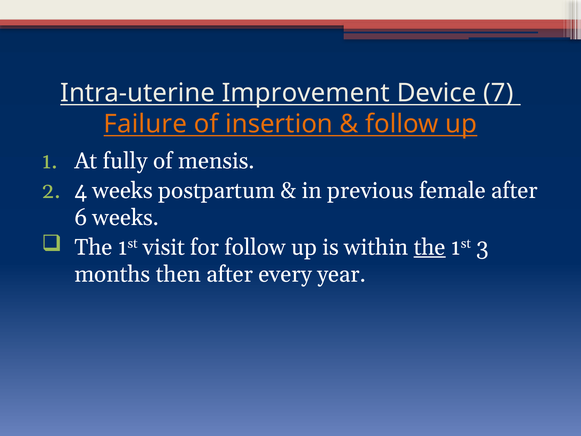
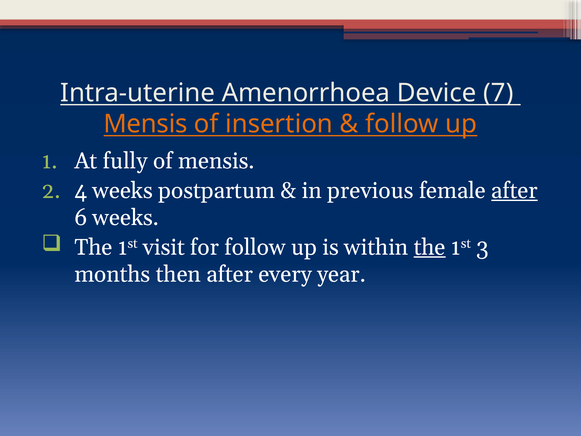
Improvement: Improvement -> Amenorrhoea (306, 93)
Failure: Failure -> Mensis (145, 124)
after underline: none -> present (515, 190)
